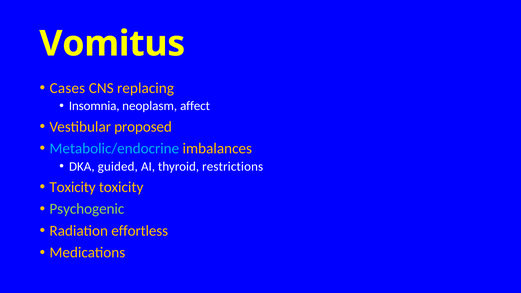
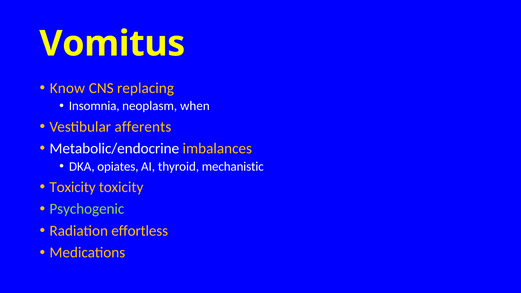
Cases: Cases -> Know (67, 88)
affect: affect -> when (195, 106)
proposed: proposed -> afferents (143, 127)
Metabolic/endocrine colour: light blue -> white (114, 149)
guided: guided -> opiates (118, 167)
restrictions: restrictions -> mechanistic (233, 167)
